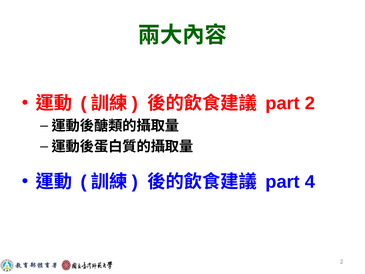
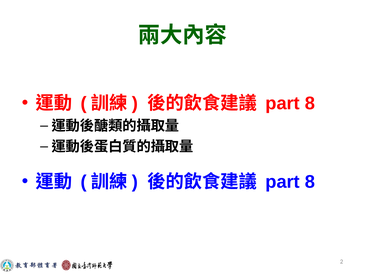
2: 2 -> 8 (310, 103)
4: 4 -> 8 (310, 182)
